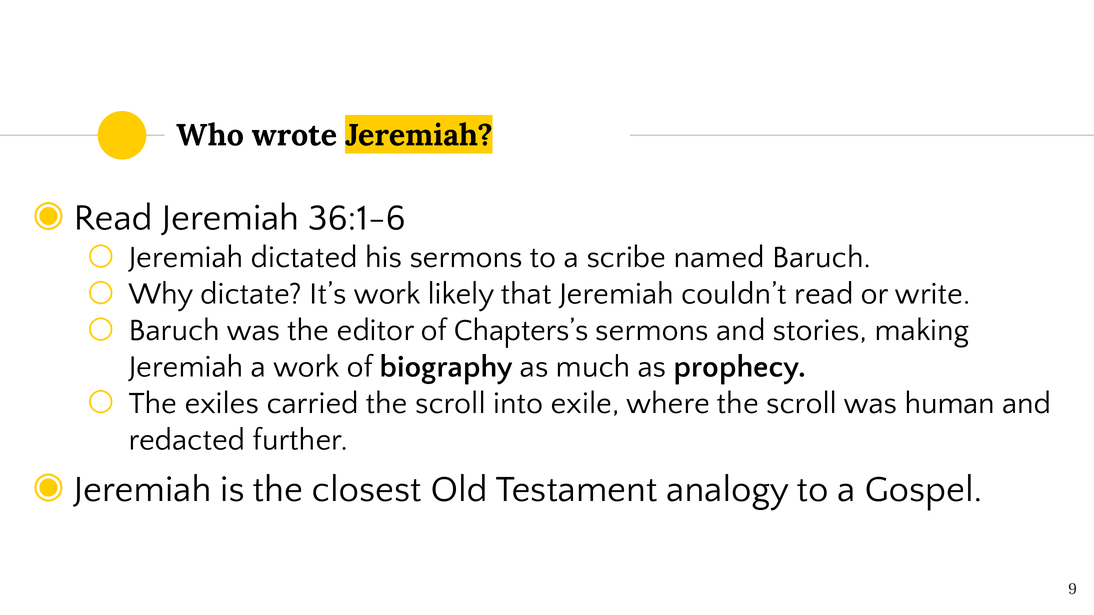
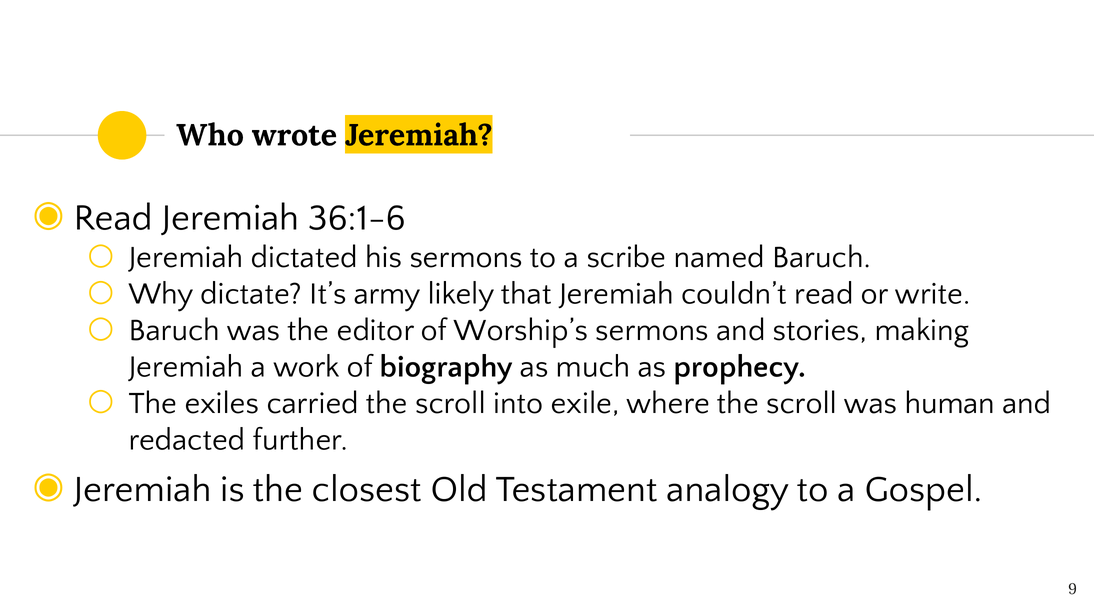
It’s work: work -> army (387, 294)
Chapters’s: Chapters’s -> Worship’s (521, 330)
